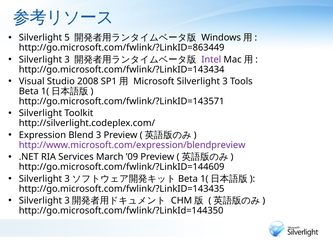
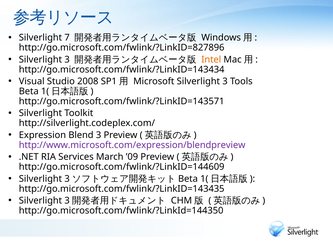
5: 5 -> 7 (67, 38)
http://go.microsoft.com/fwlink/?LinkID=863449: http://go.microsoft.com/fwlink/?LinkID=863449 -> http://go.microsoft.com/fwlink/?LinkID=827896 (122, 48)
Intel colour: purple -> orange (211, 59)
